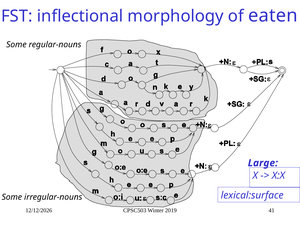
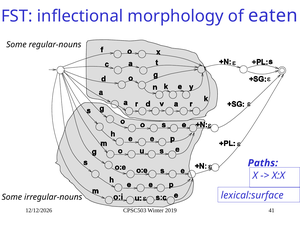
Large: Large -> Paths (263, 163)
